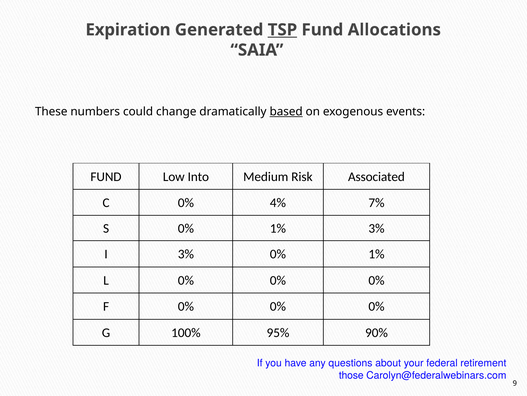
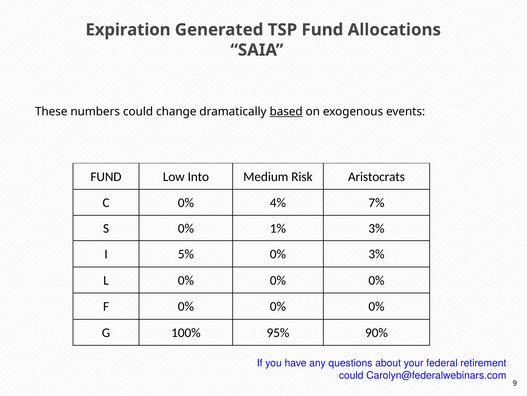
TSP underline: present -> none (282, 30)
Associated: Associated -> Aristocrats (376, 176)
I 3%: 3% -> 5% (186, 254)
1%: 1% -> 3% (376, 254)
those: those -> could (351, 375)
